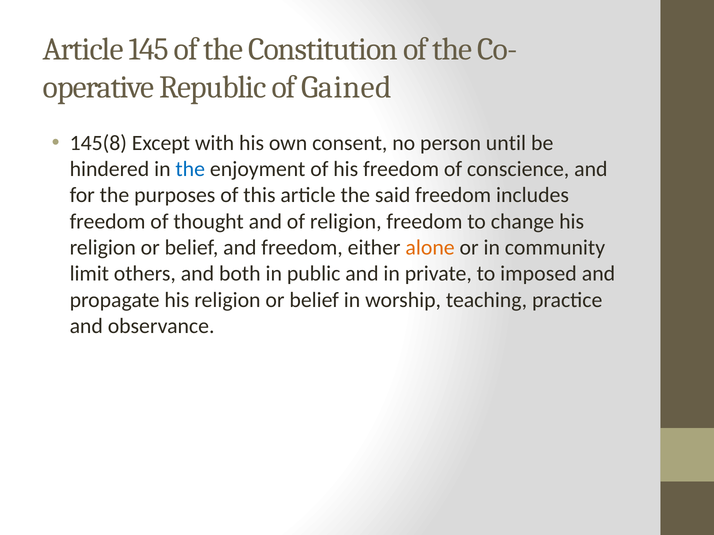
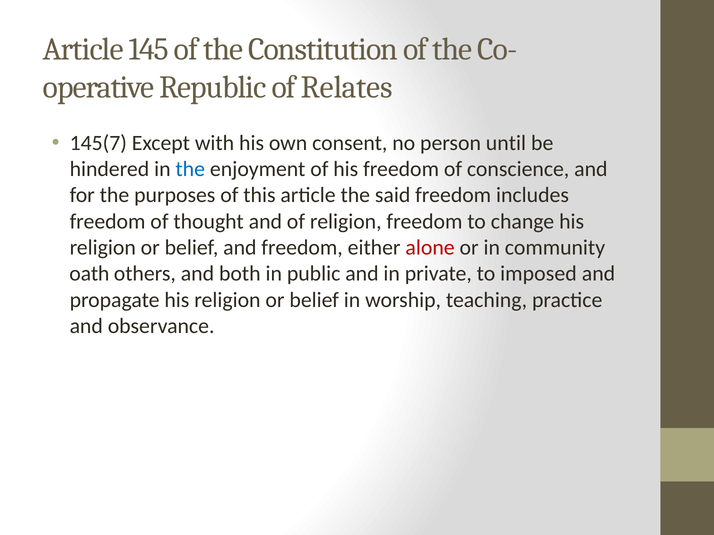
Gained: Gained -> Relates (347, 87)
145(8: 145(8 -> 145(7 (98, 143)
alone colour: orange -> red (430, 248)
limit: limit -> oath (89, 274)
